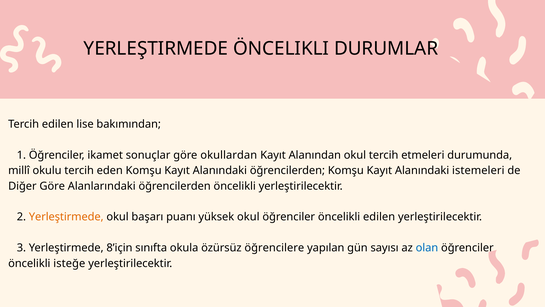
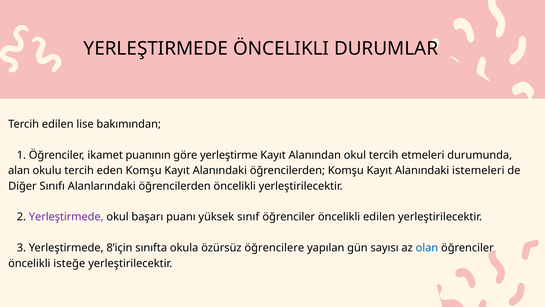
sonuçlar: sonuçlar -> puanının (148, 155)
okullardan: okullardan -> yerleştirme (229, 155)
millî: millî -> alan (19, 170)
Diğer Göre: Göre -> Sınıfı (52, 186)
Yerleştirmede colour: orange -> purple (66, 217)
yüksek okul: okul -> sınıf (248, 217)
